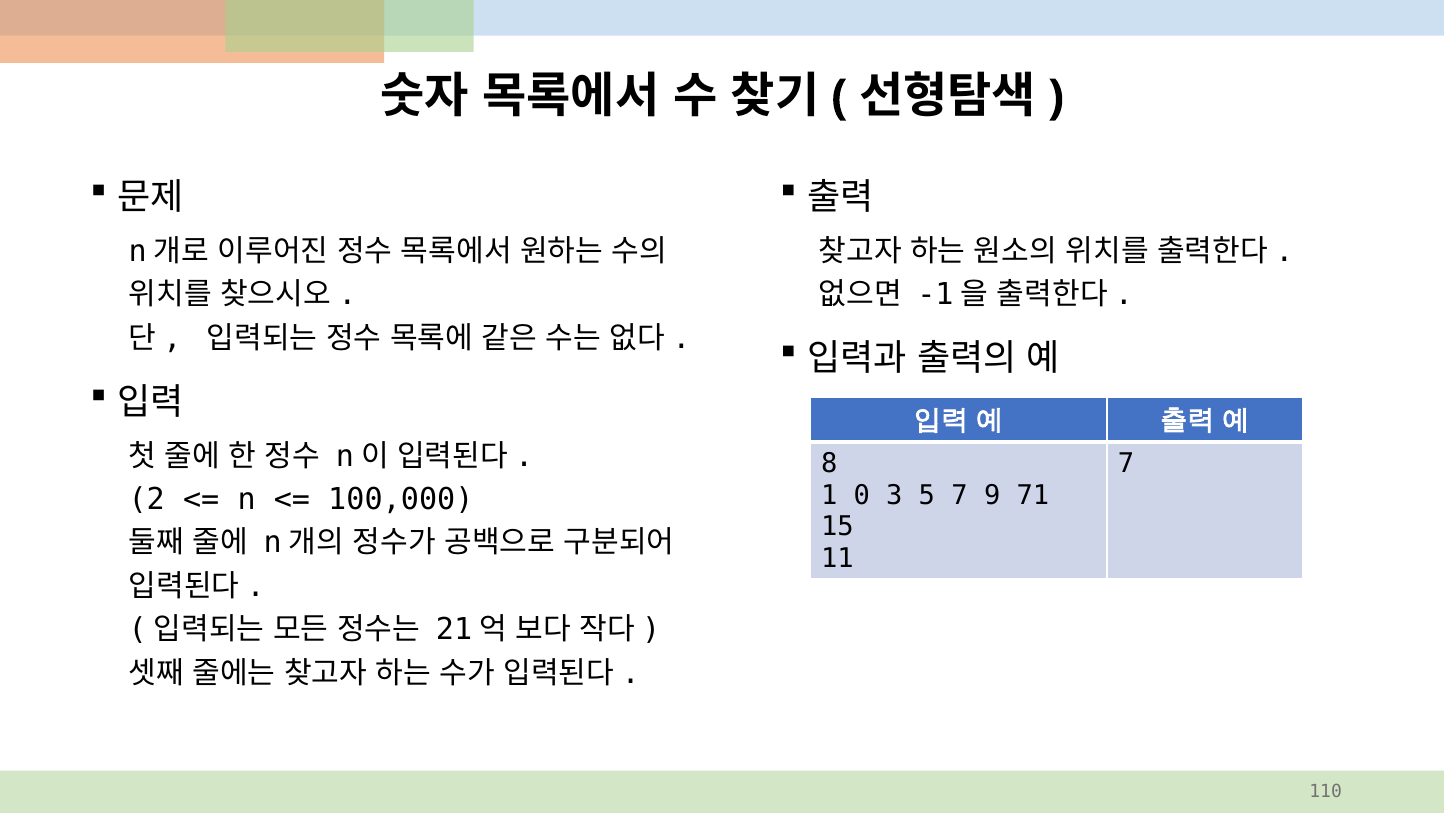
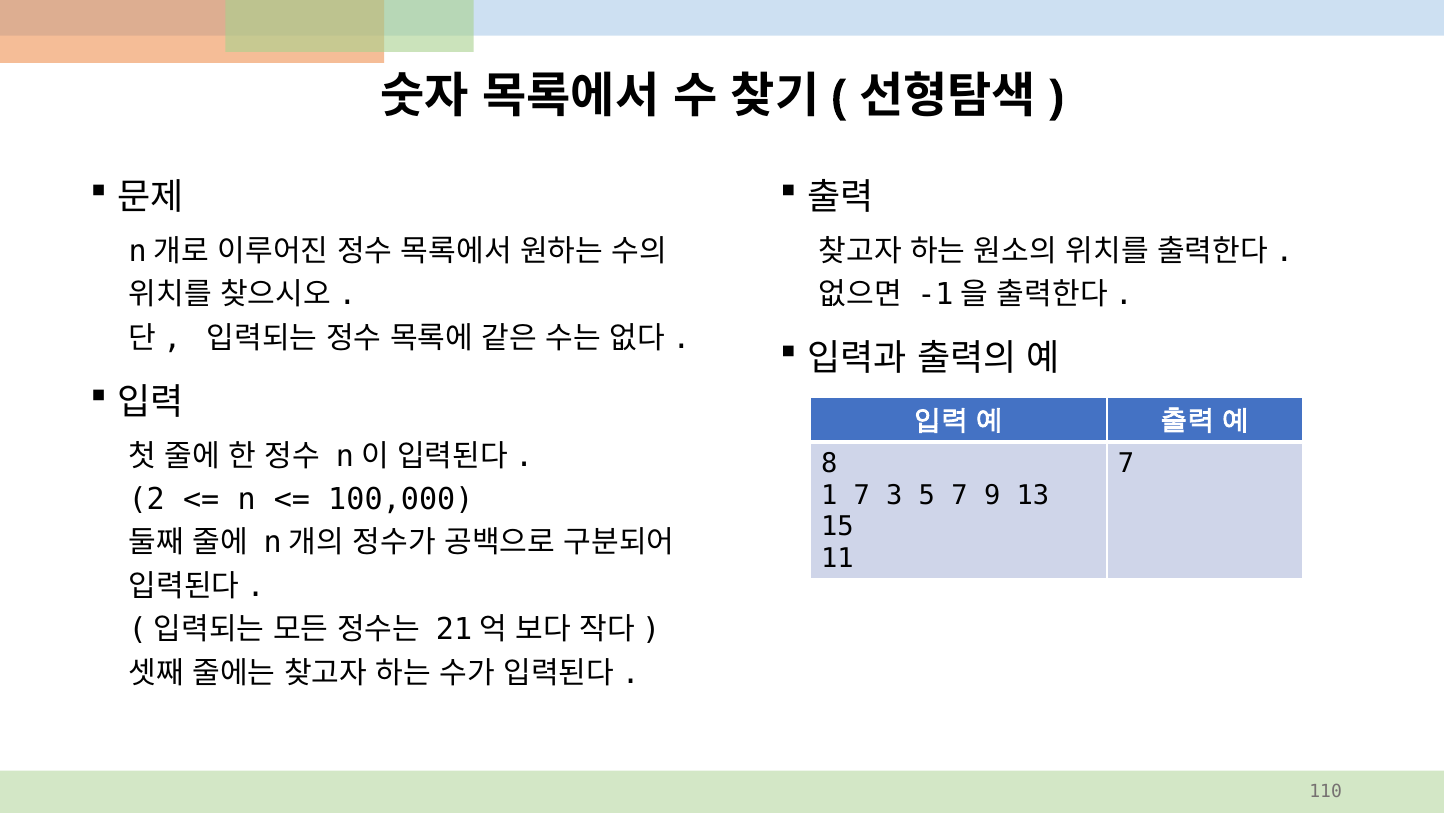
1 0: 0 -> 7 (862, 495)
71: 71 -> 13 (1033, 495)
